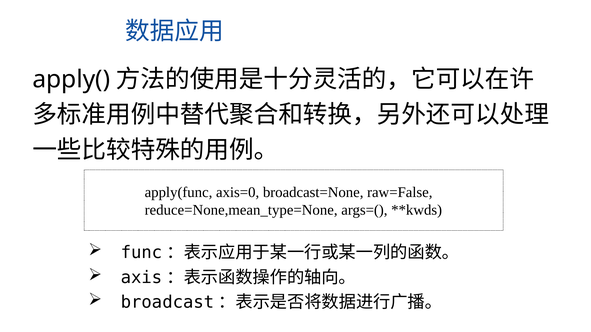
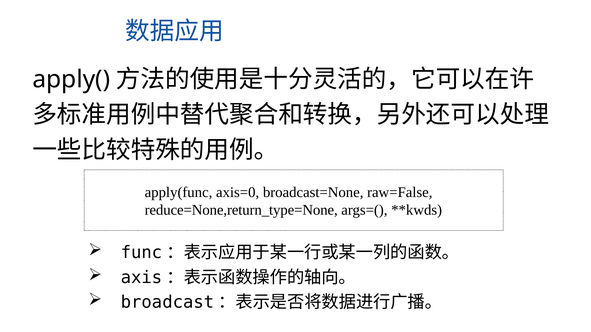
reduce=None,mean_type=None: reduce=None,mean_type=None -> reduce=None,return_type=None (241, 210)
